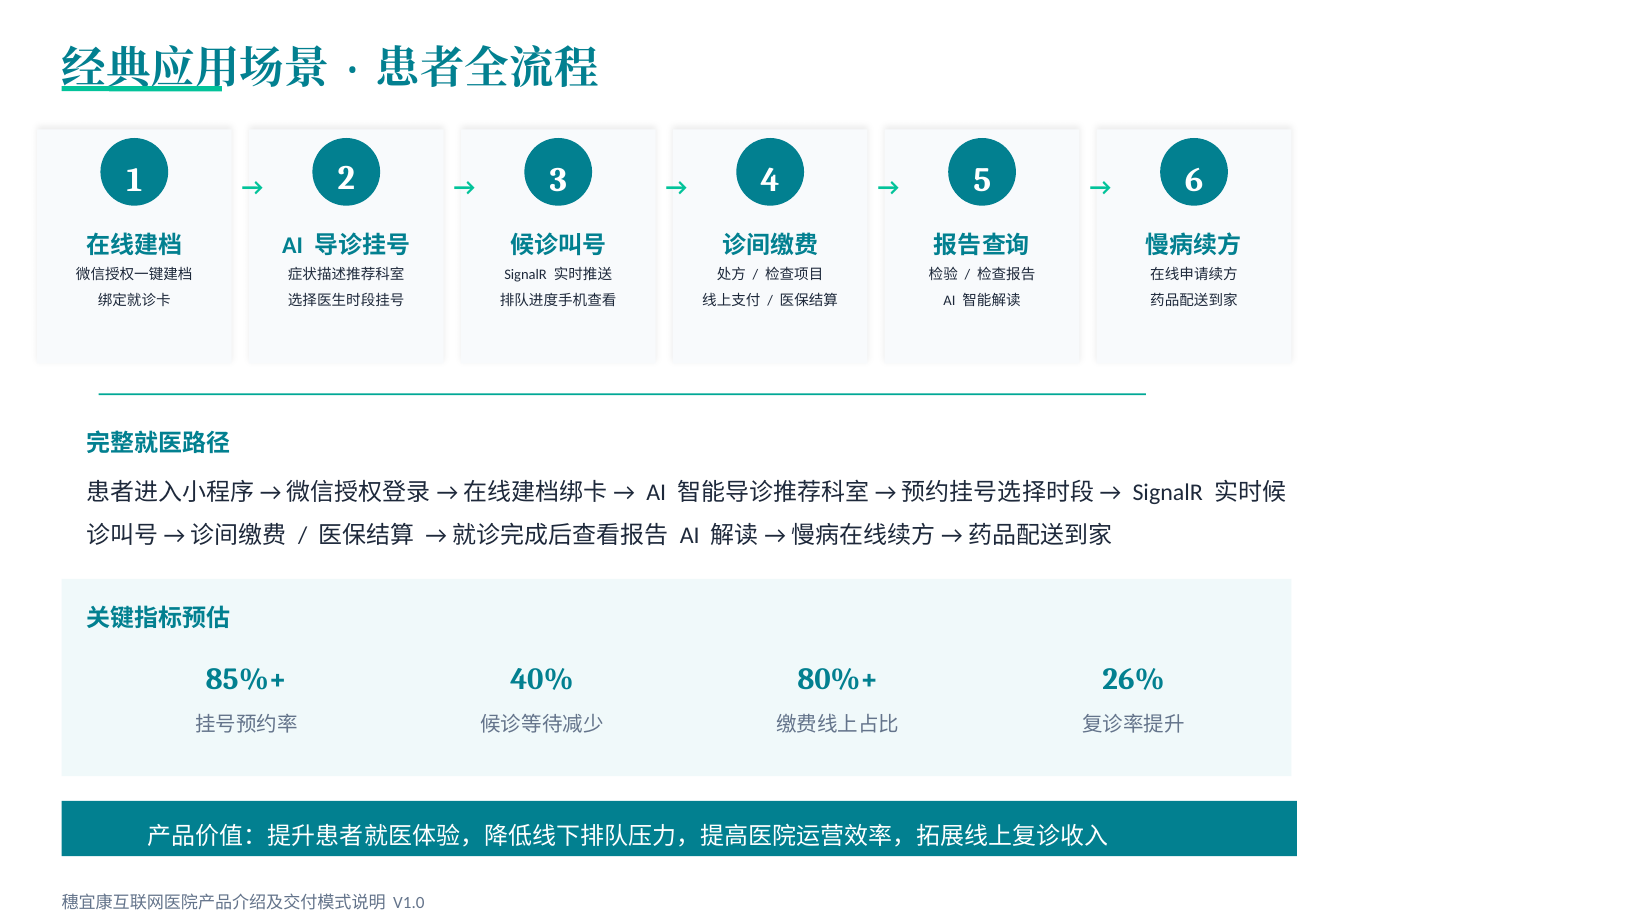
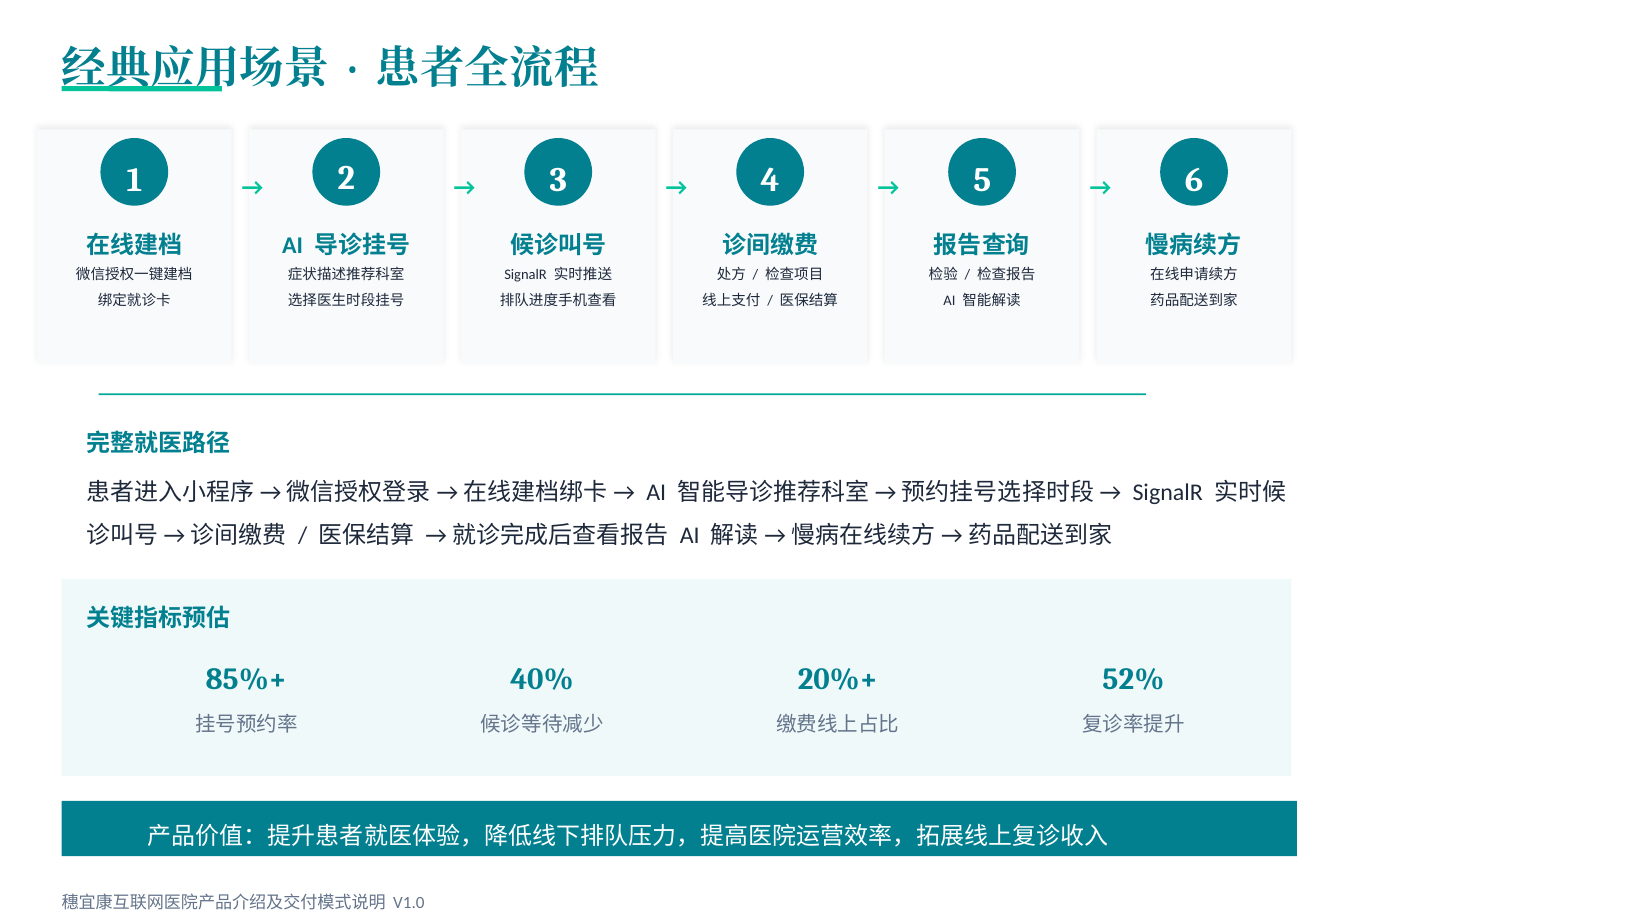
80%+: 80%+ -> 20%+ (838, 680)
26%: 26% -> 52% (1133, 680)
